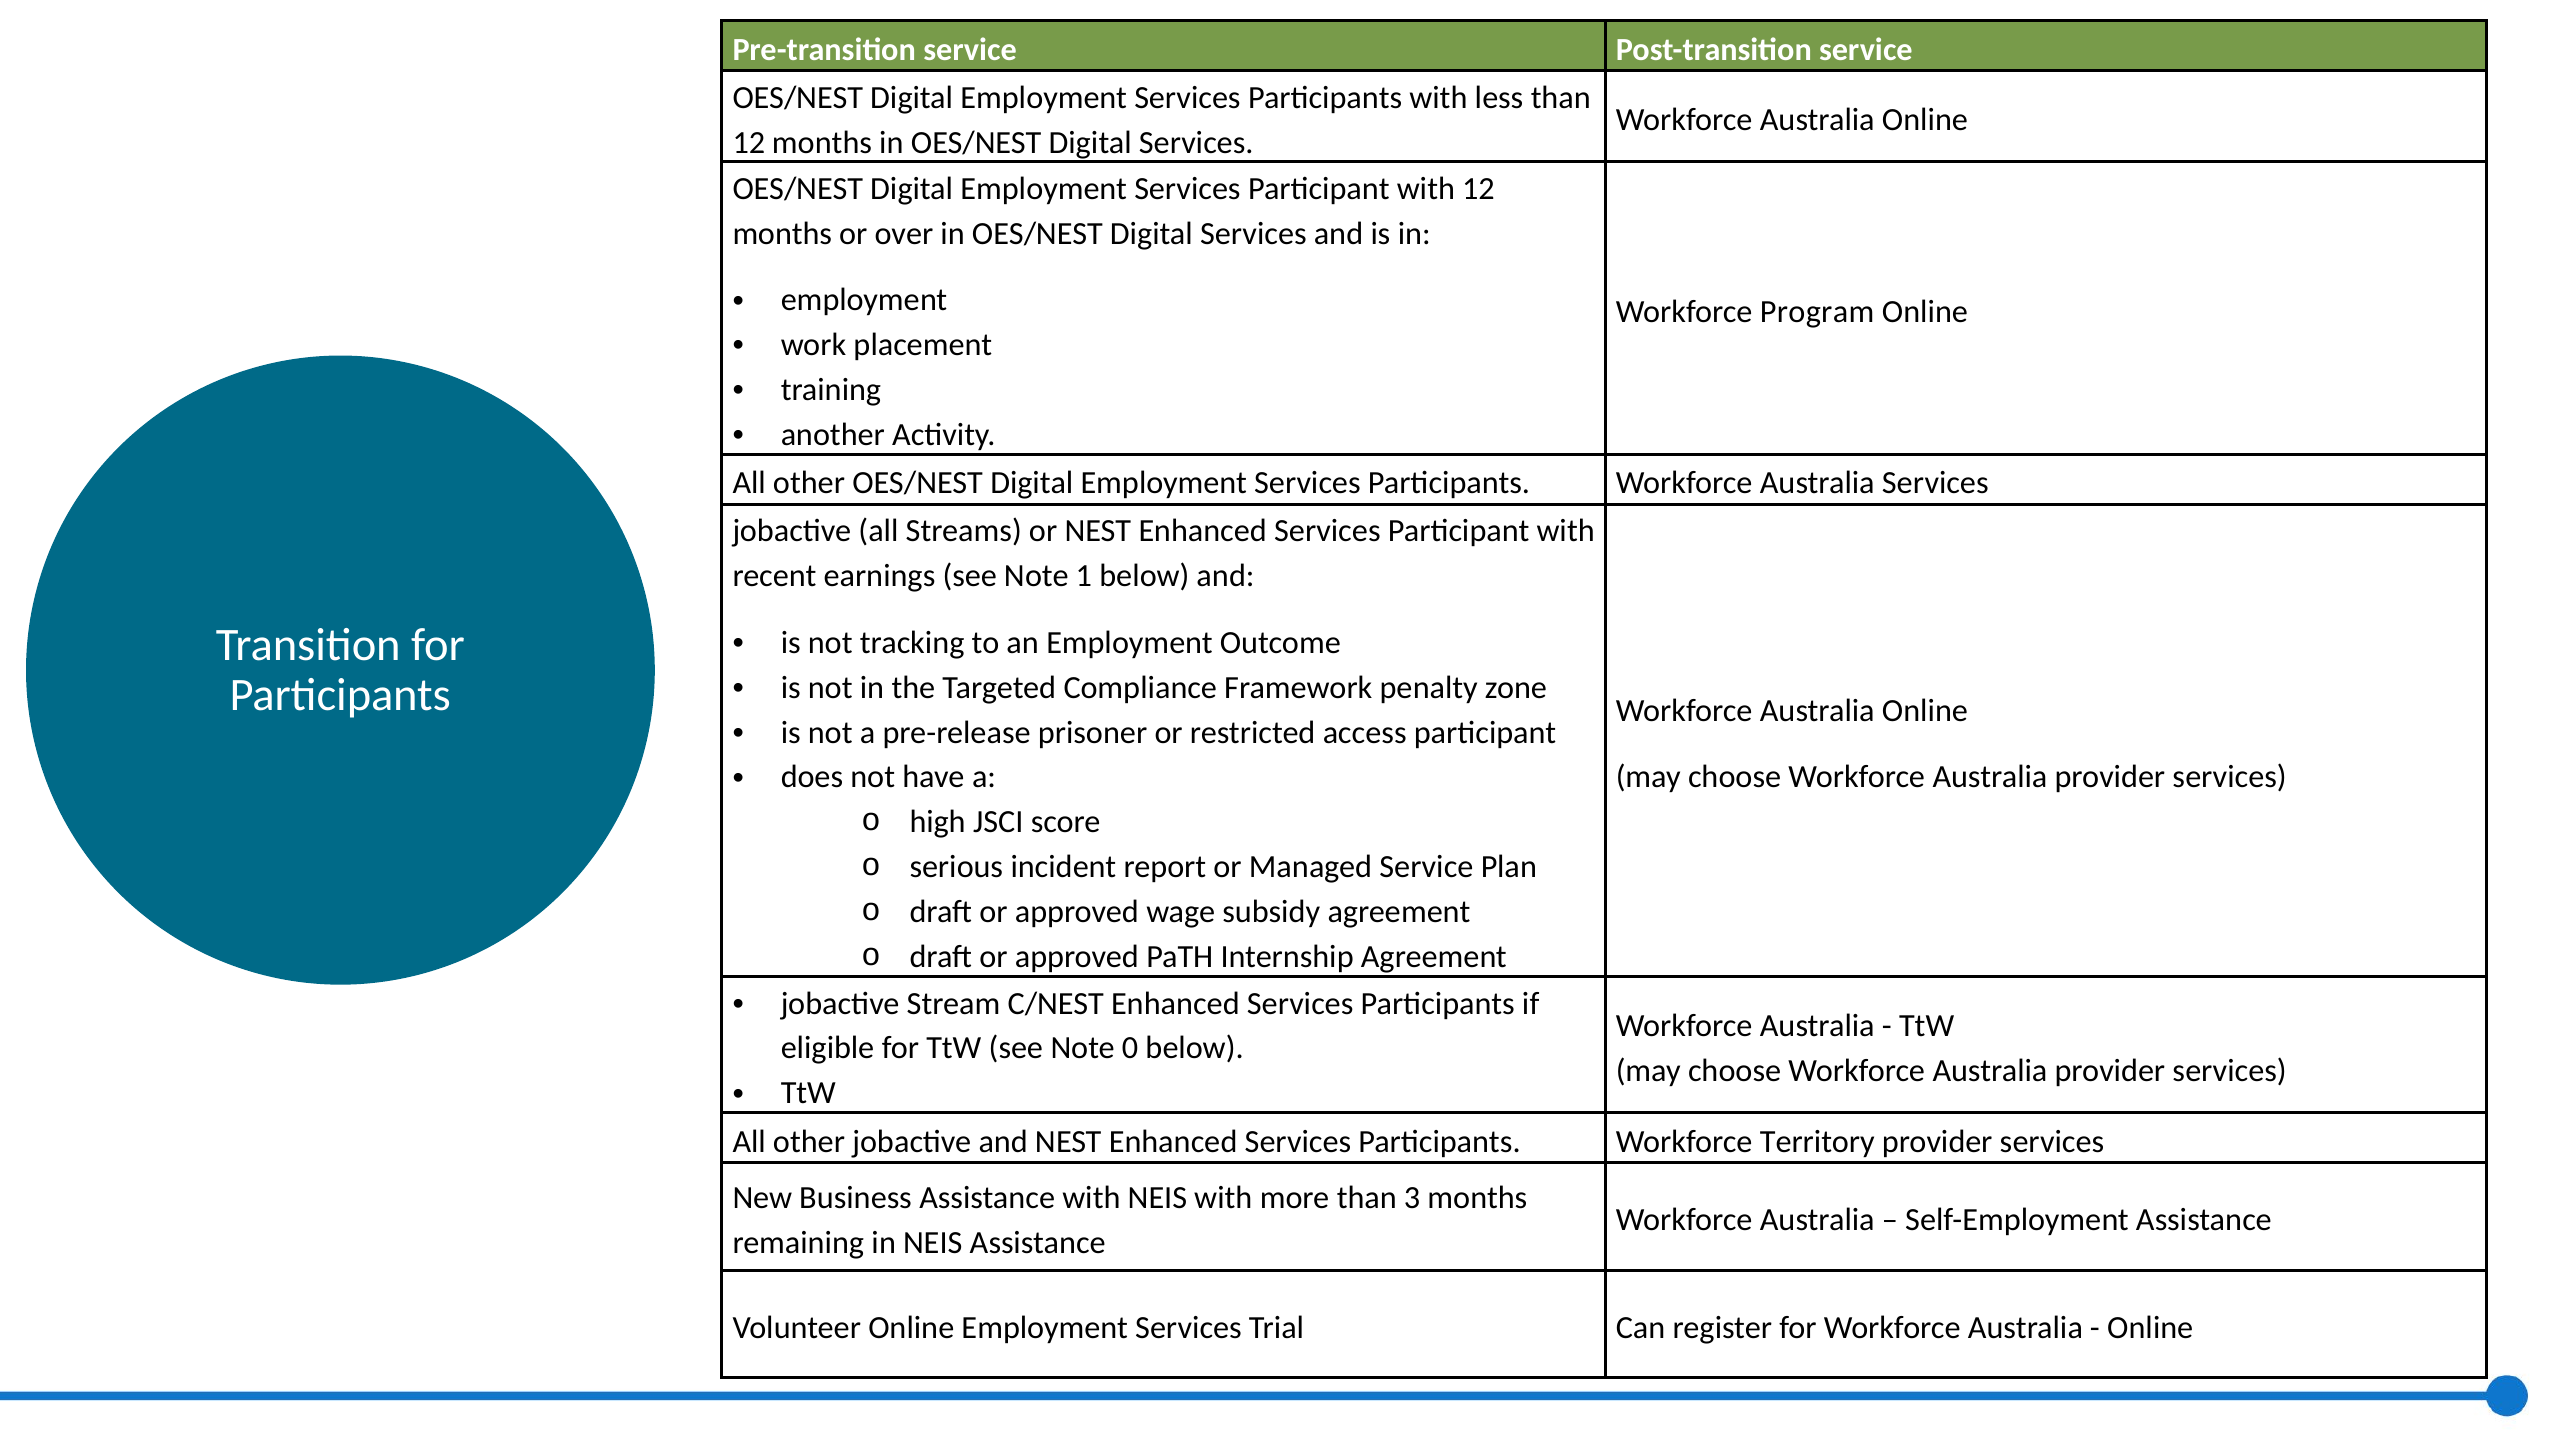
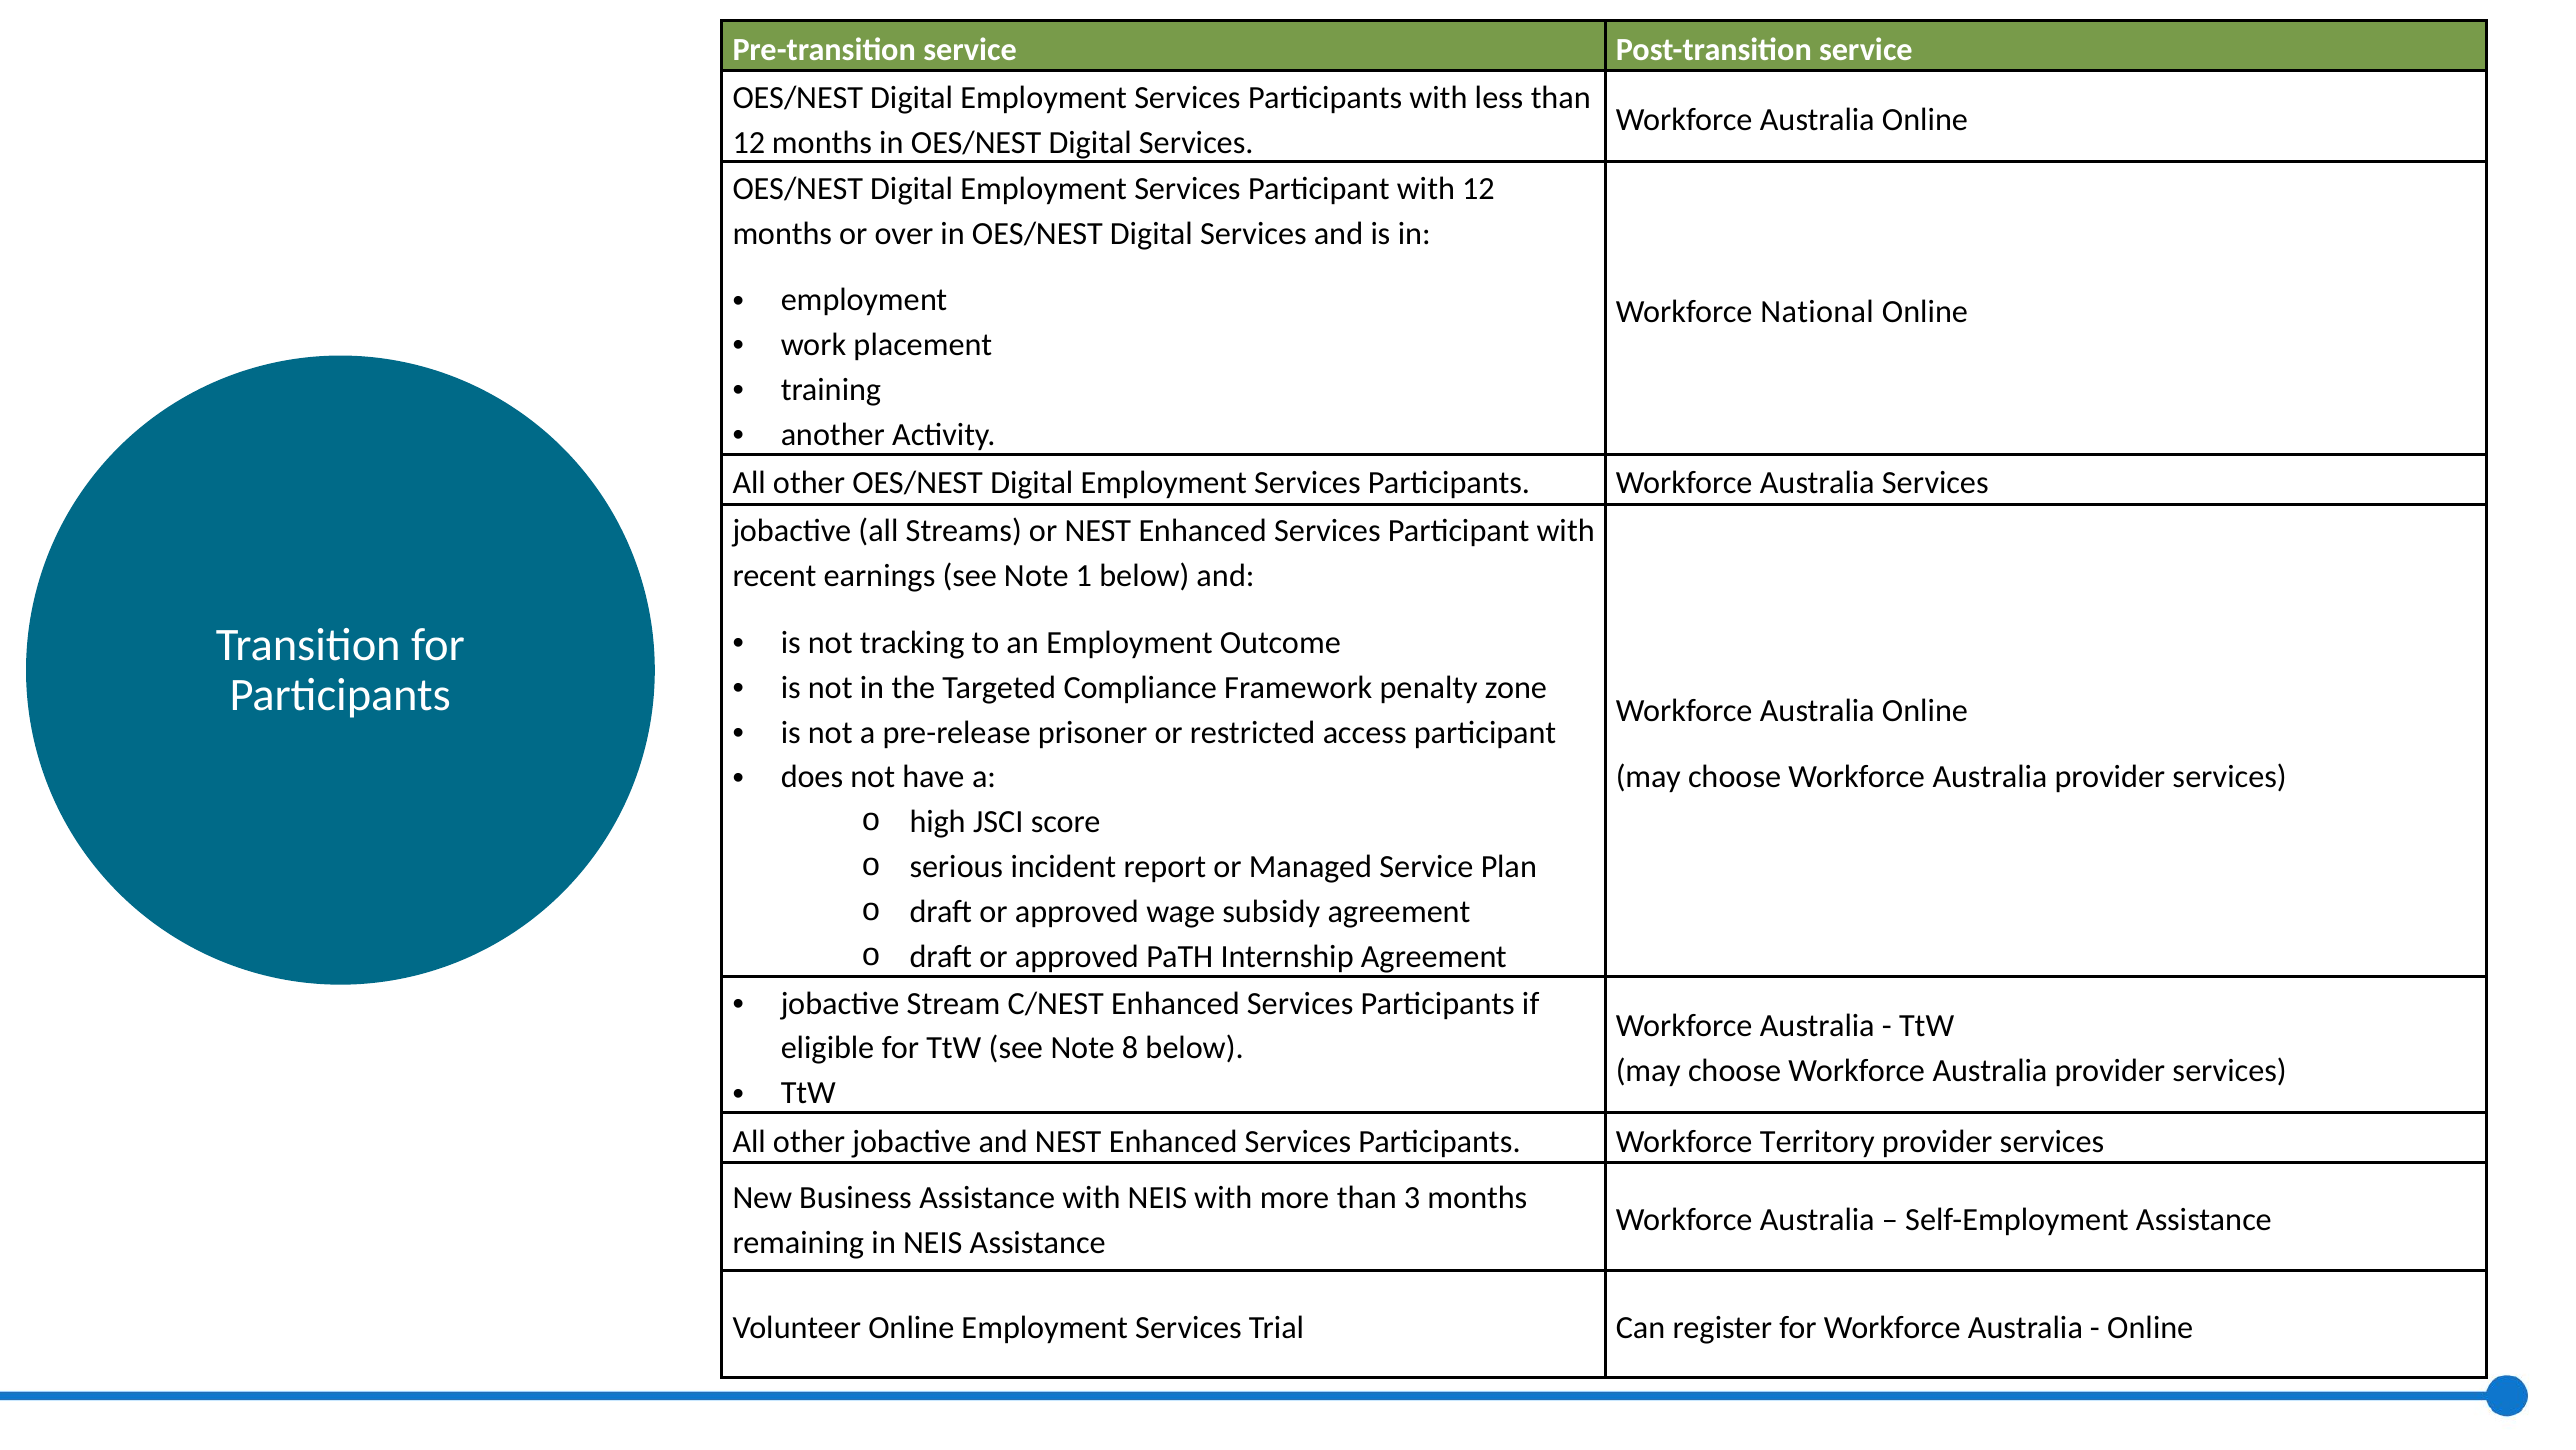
Program: Program -> National (1817, 312)
0: 0 -> 8 (1130, 1049)
